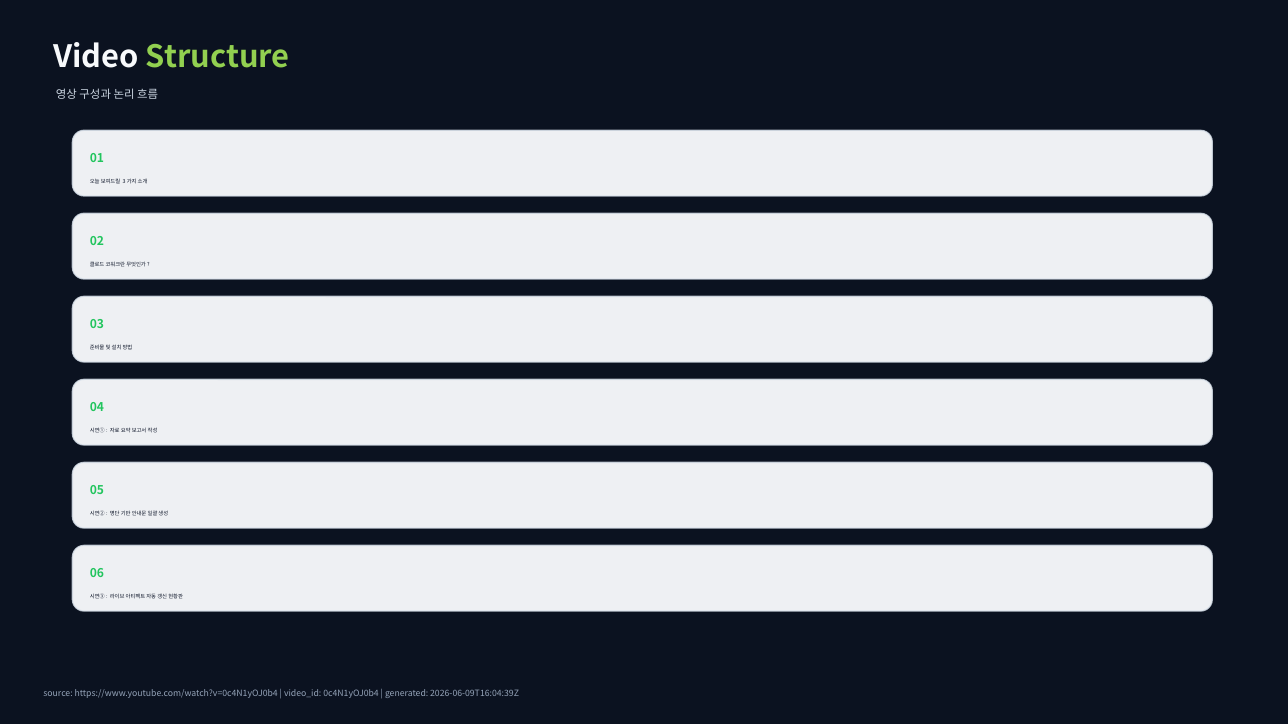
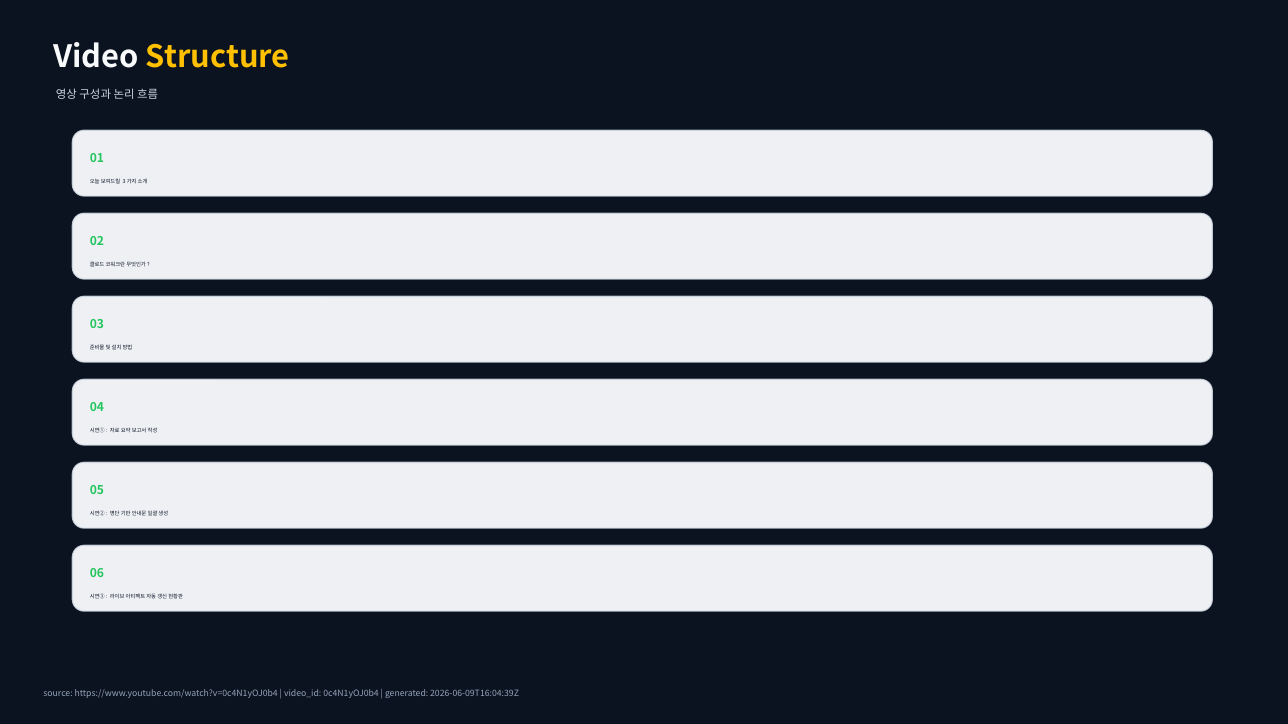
Structure colour: light green -> yellow (218, 58)
